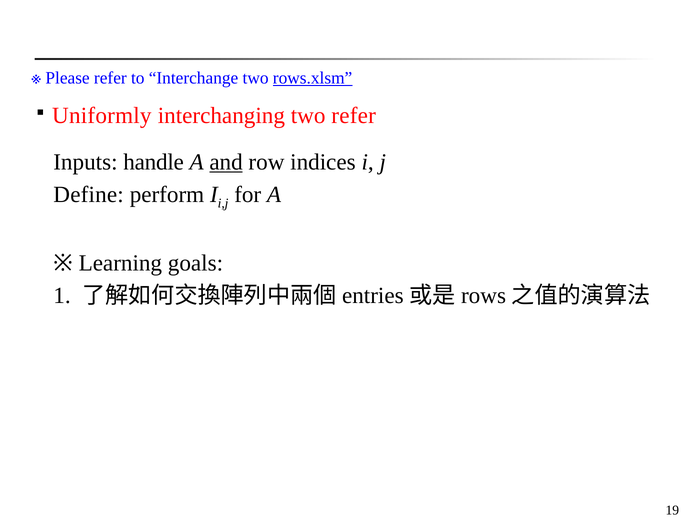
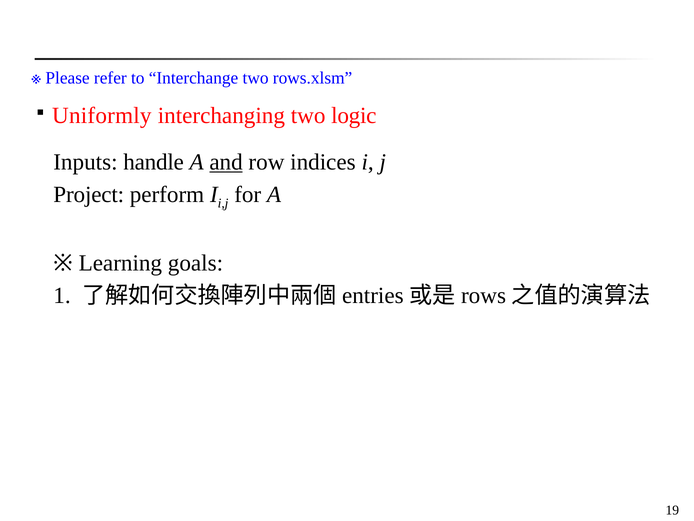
rows.xlsm underline: present -> none (313, 78)
two refer: refer -> logic (354, 115)
Define: Define -> Project (89, 194)
